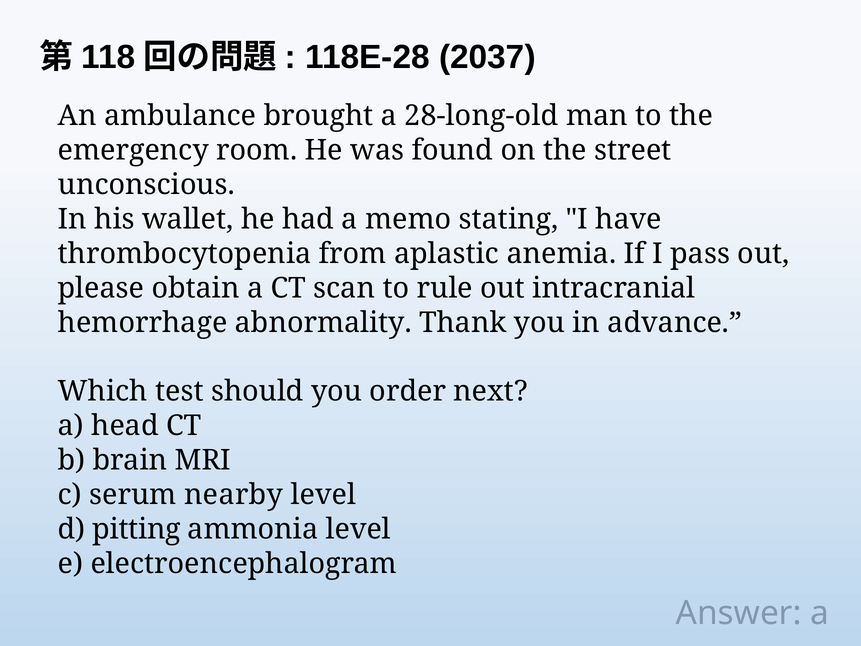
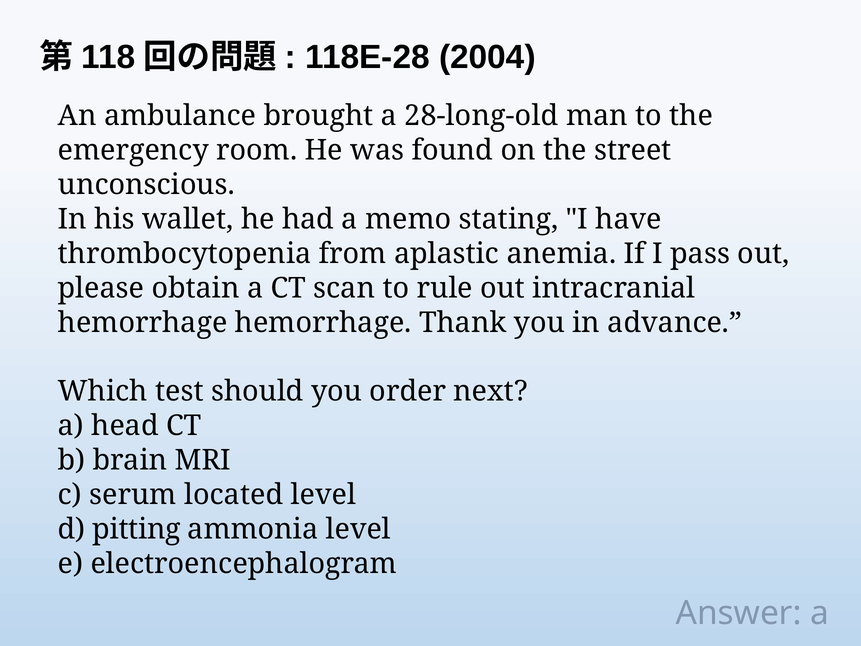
2037: 2037 -> 2004 (487, 57)
hemorrhage abnormality: abnormality -> hemorrhage (323, 322)
nearby: nearby -> located (234, 495)
